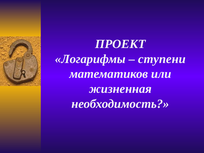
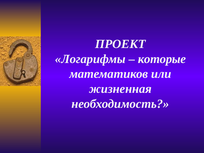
ступени: ступени -> которые (162, 59)
